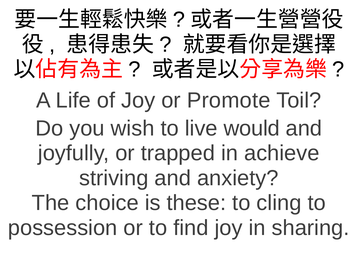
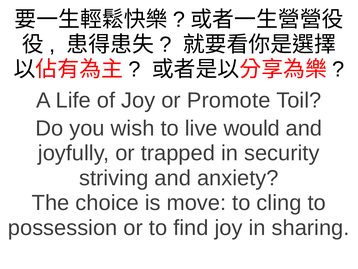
achieve: achieve -> security (282, 153)
these: these -> move (196, 203)
